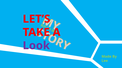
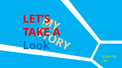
Look colour: purple -> blue (36, 46)
